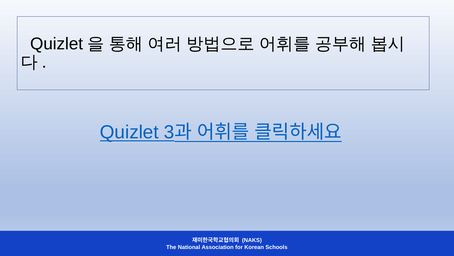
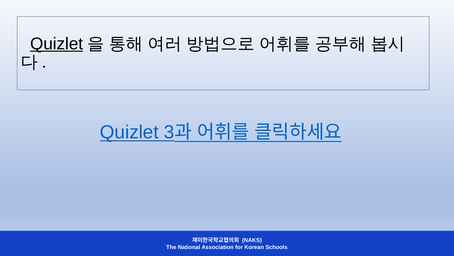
Quizlet underline: none -> present (57, 44)
